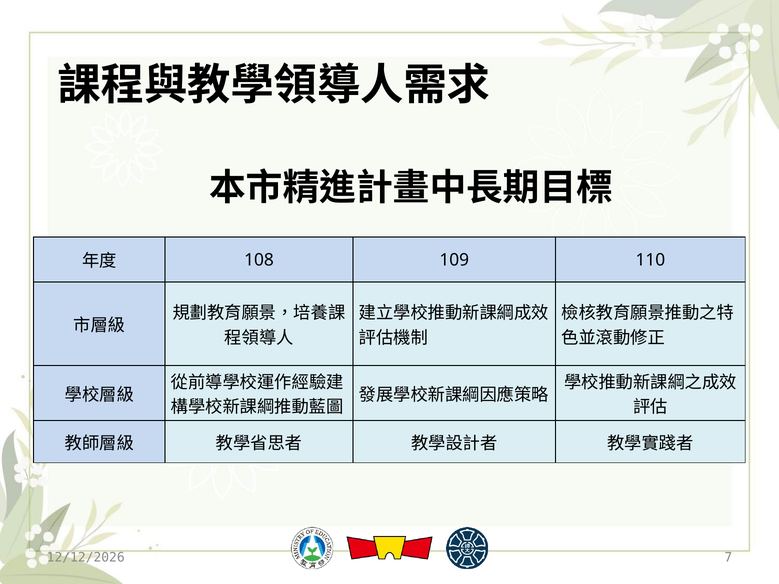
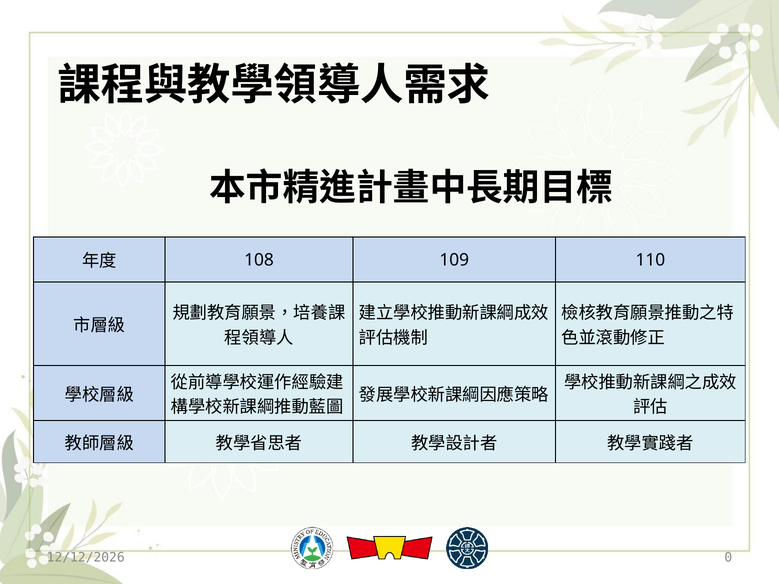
7: 7 -> 0 (728, 558)
